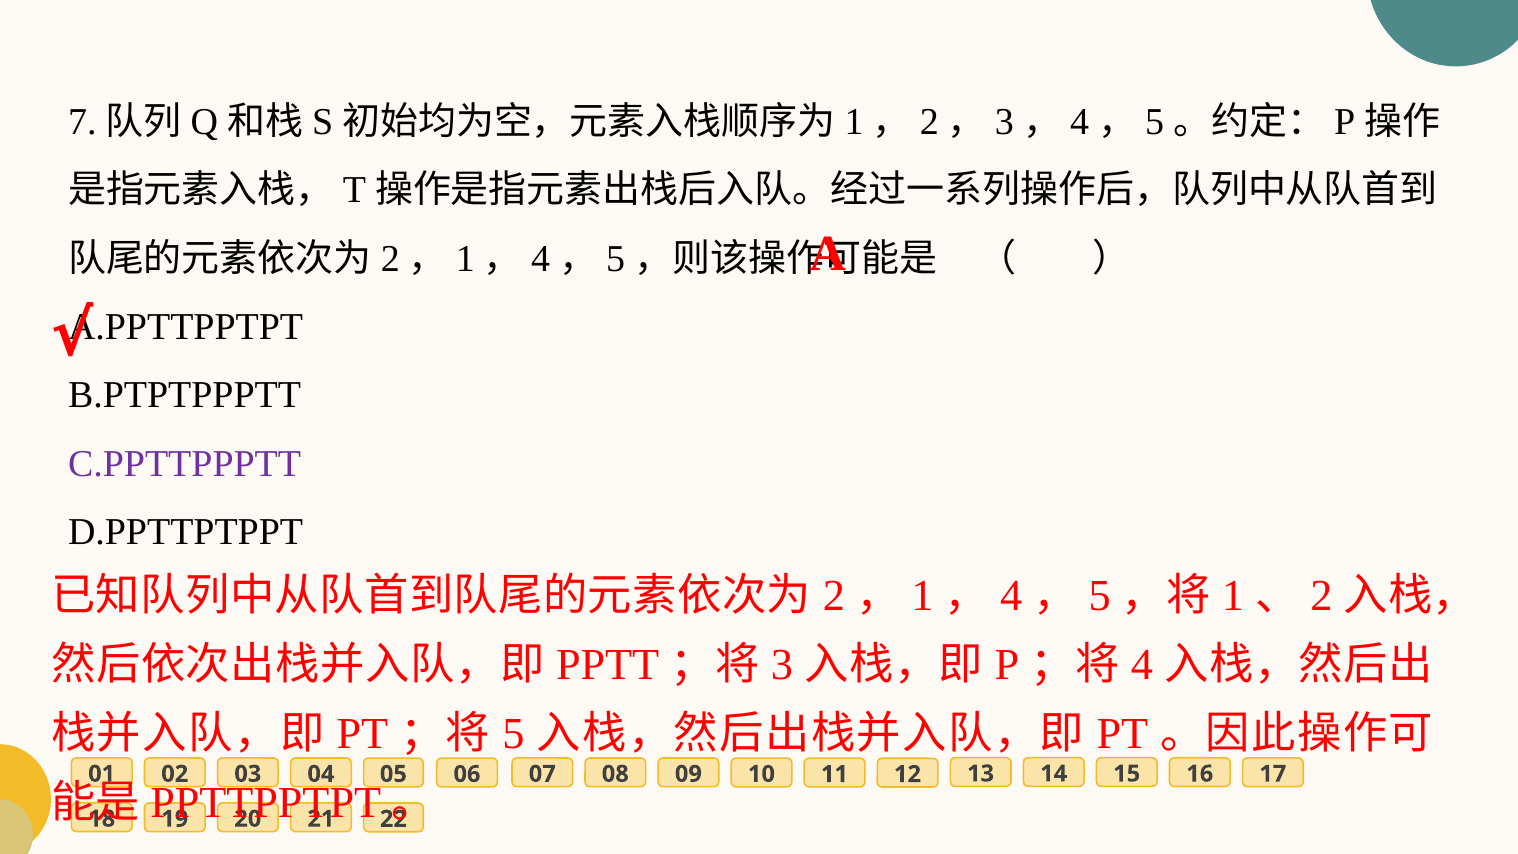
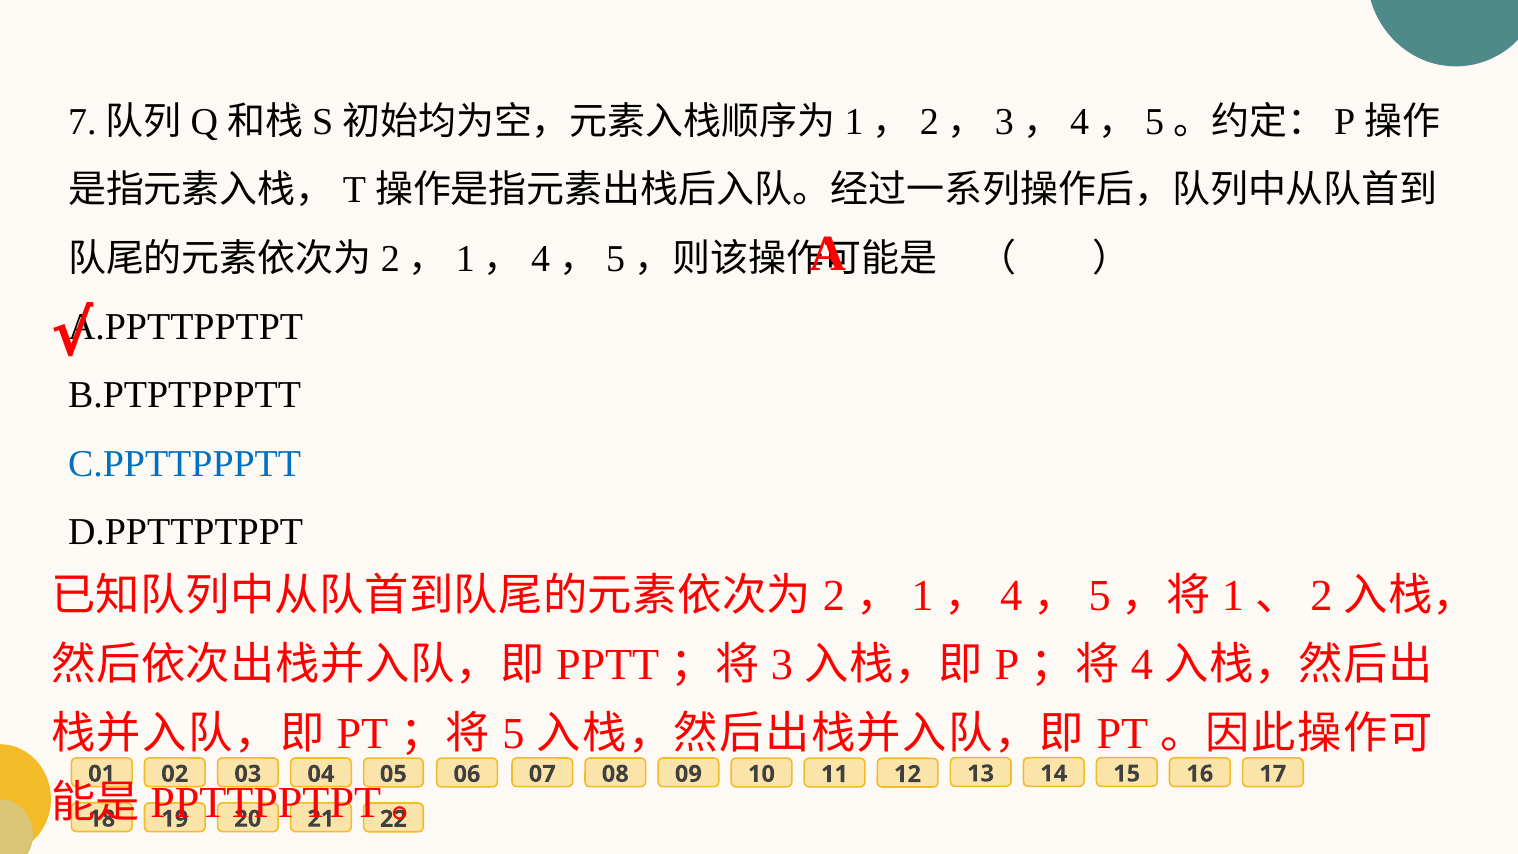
C.PPTTPPPTT colour: purple -> blue (185, 464)
